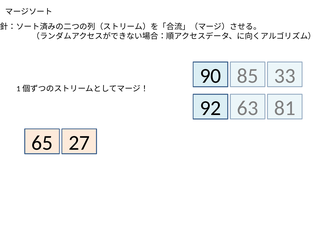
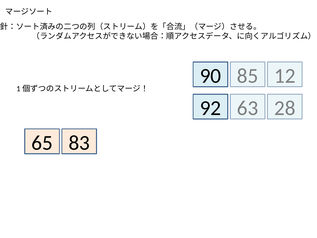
33: 33 -> 12 (285, 76)
81: 81 -> 28 (285, 108)
27: 27 -> 83 (79, 143)
